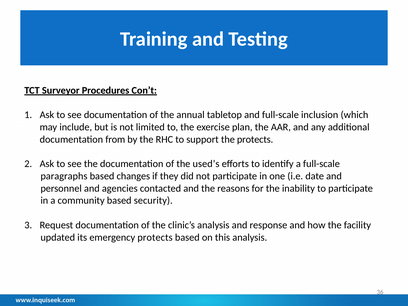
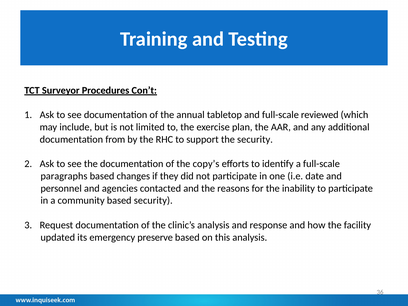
inclusion: inclusion -> reviewed (320, 115)
the protects: protects -> security (255, 139)
used’s: used’s -> copy’s (206, 164)
emergency protects: protects -> preserve (155, 237)
